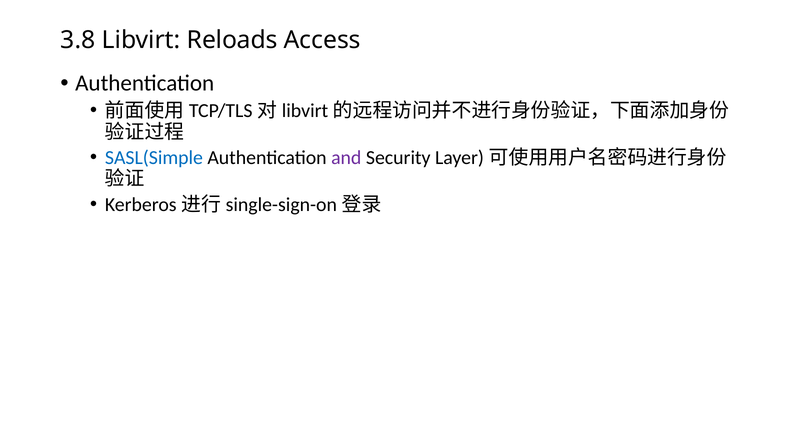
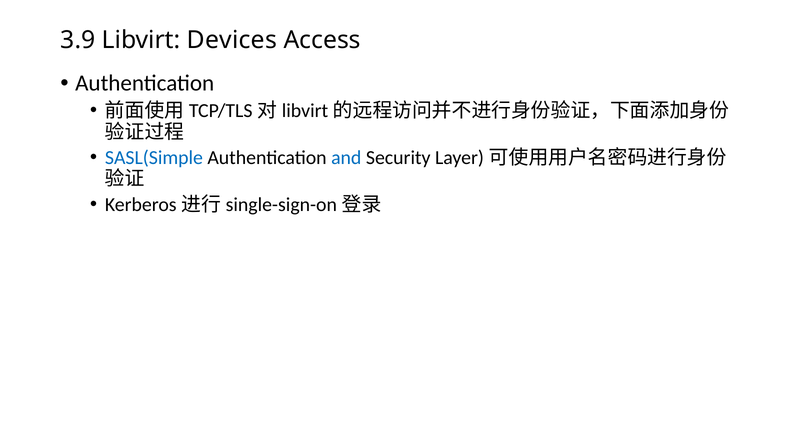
3.8: 3.8 -> 3.9 (78, 40)
Reloads: Reloads -> Devices (232, 40)
and colour: purple -> blue (346, 157)
